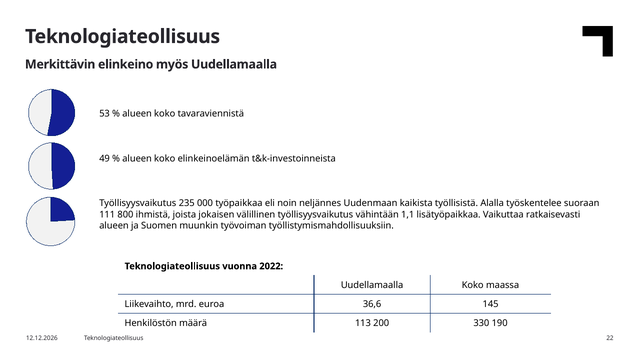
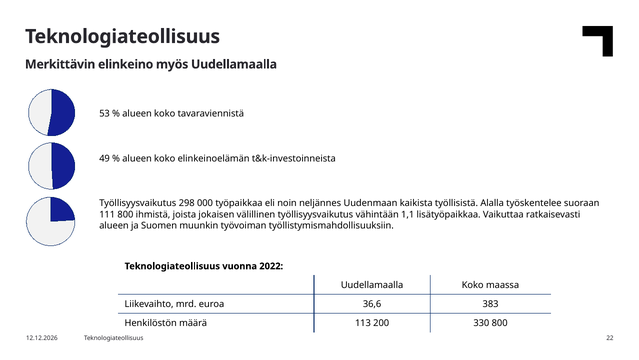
235: 235 -> 298 (187, 203)
145: 145 -> 383 (491, 304)
330 190: 190 -> 800 (500, 323)
